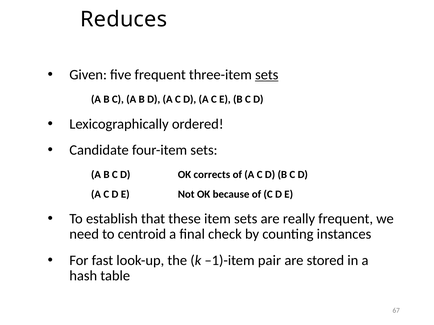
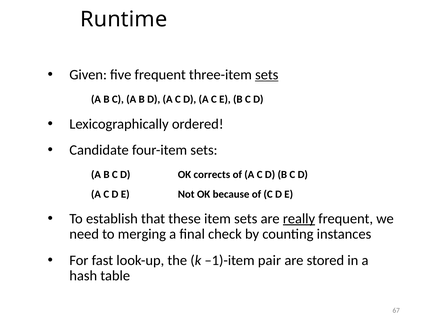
Reduces: Reduces -> Runtime (124, 19)
really underline: none -> present (299, 219)
centroid: centroid -> merging (142, 235)
